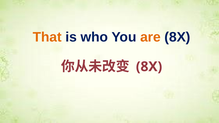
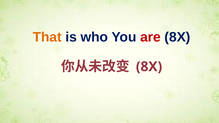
are colour: orange -> red (150, 37)
